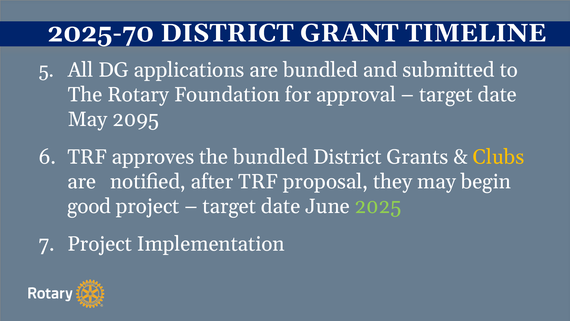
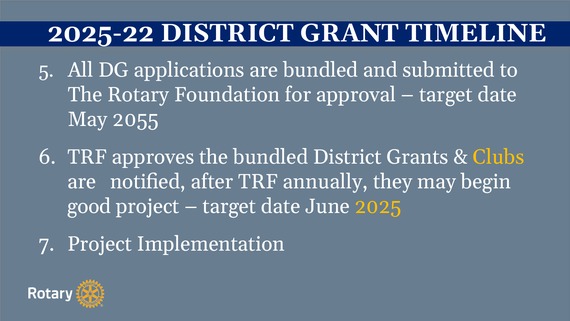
2025-70: 2025-70 -> 2025-22 (101, 33)
2095: 2095 -> 2055 (136, 119)
proposal: proposal -> annually (325, 182)
2025 colour: light green -> yellow (378, 206)
